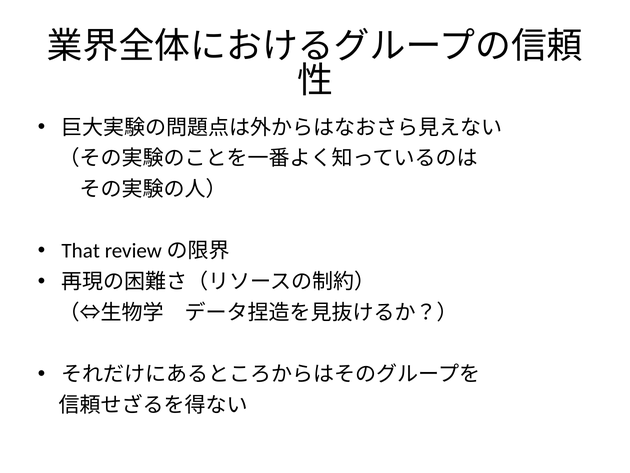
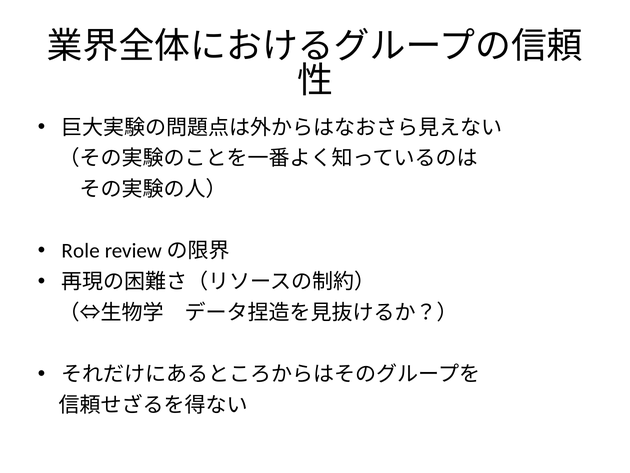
That: That -> Role (81, 251)
